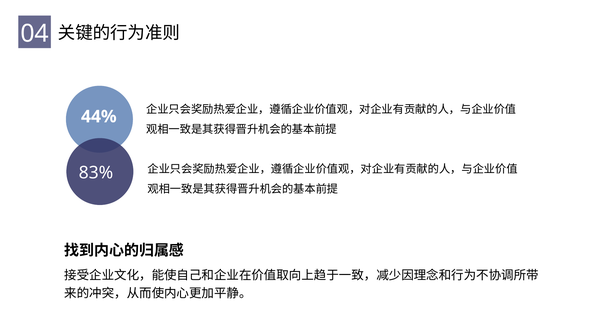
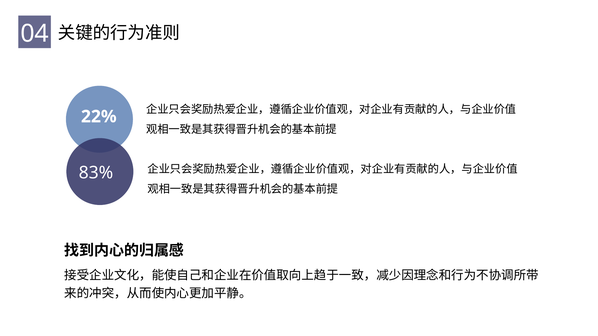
44%: 44% -> 22% (99, 117)
